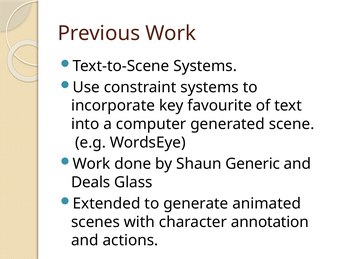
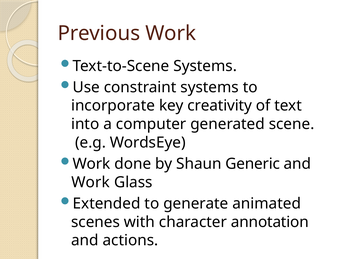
favourite: favourite -> creativity (220, 106)
Deals: Deals -> Work (91, 182)
